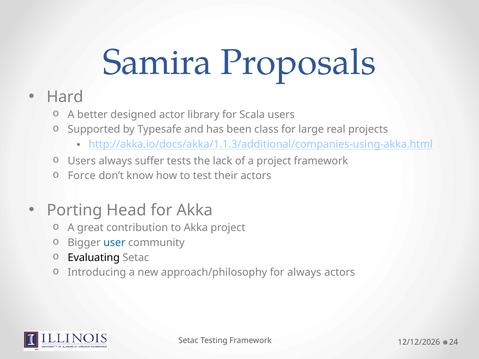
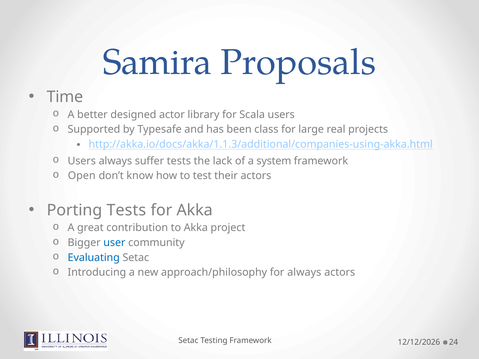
Hard: Hard -> Time (65, 97)
a project: project -> system (274, 161)
Force: Force -> Open (82, 176)
Porting Head: Head -> Tests (126, 210)
Evaluating colour: black -> blue (94, 258)
